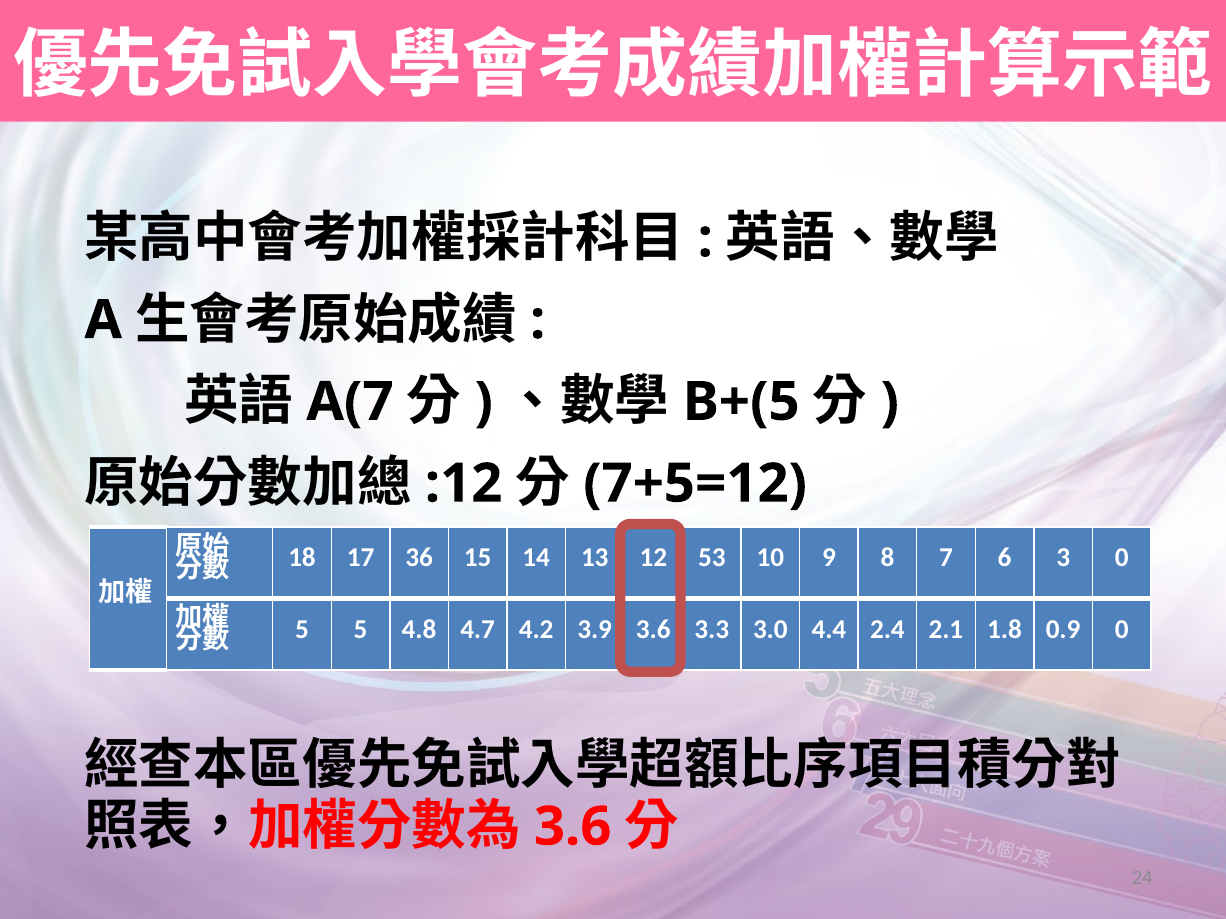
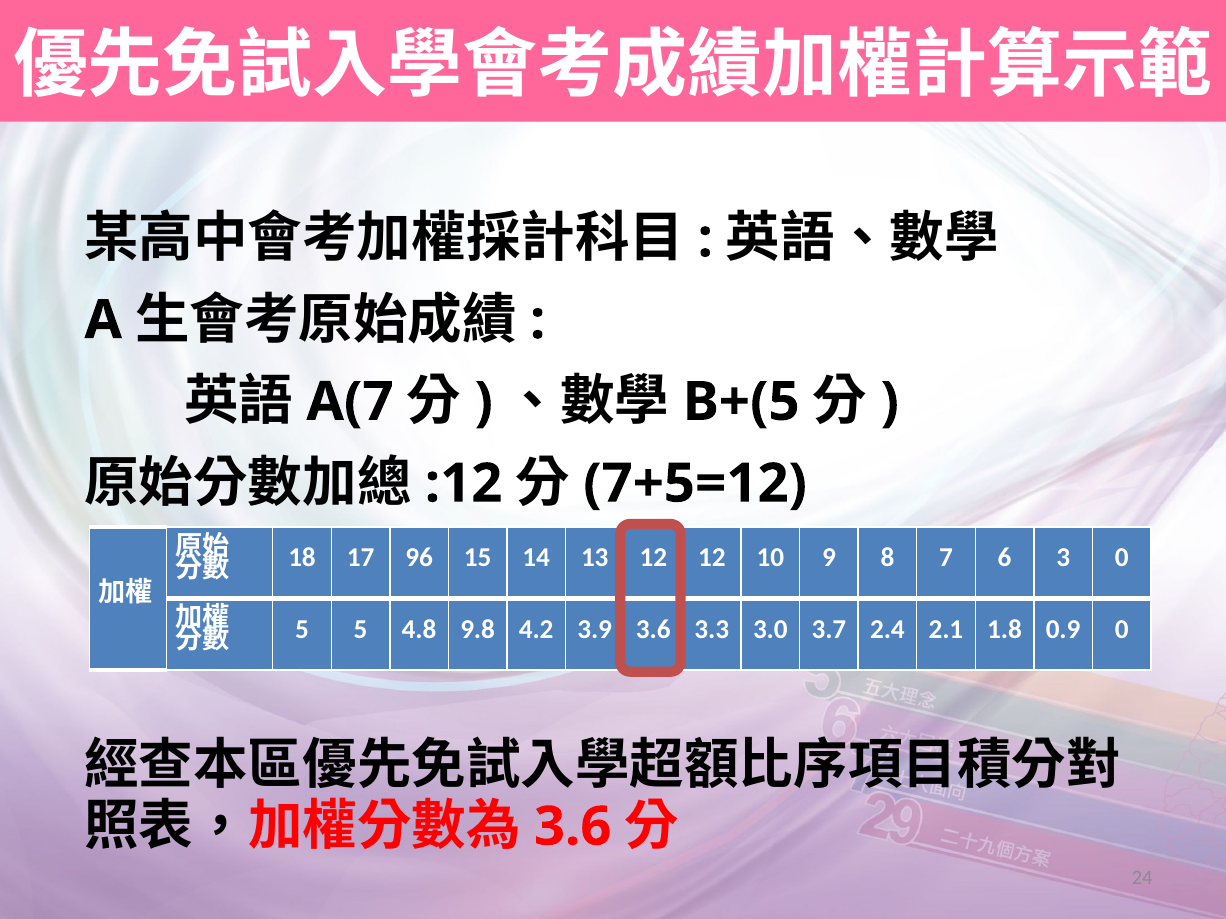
36: 36 -> 96 (419, 558)
12 53: 53 -> 12 (712, 558)
4.7: 4.7 -> 9.8 (478, 629)
4.4: 4.4 -> 3.7 (829, 629)
